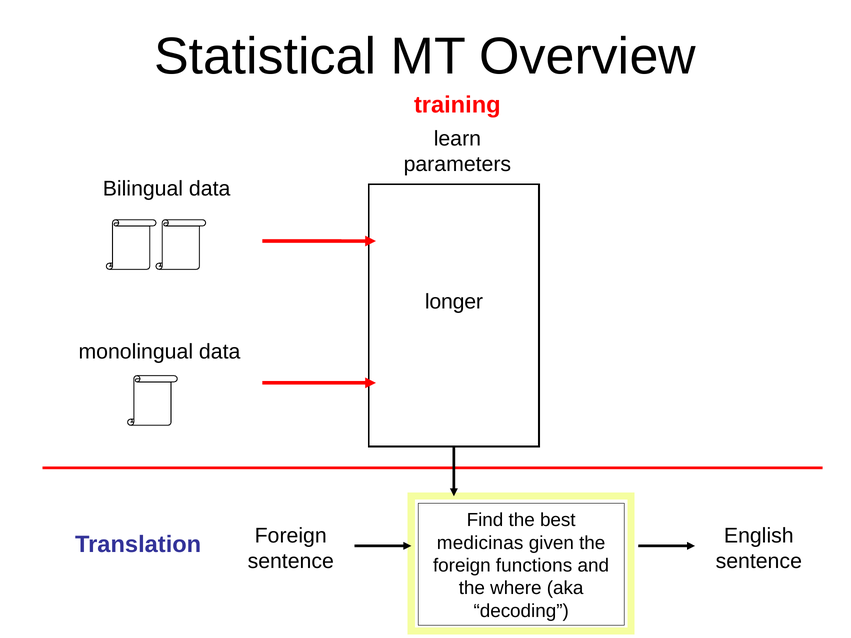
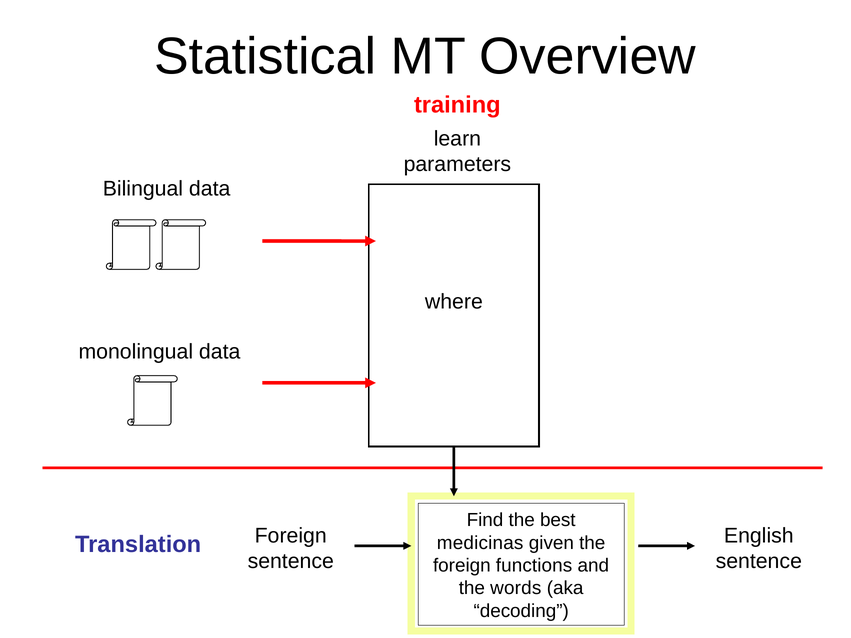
longer: longer -> where (454, 302)
where: where -> words (516, 588)
